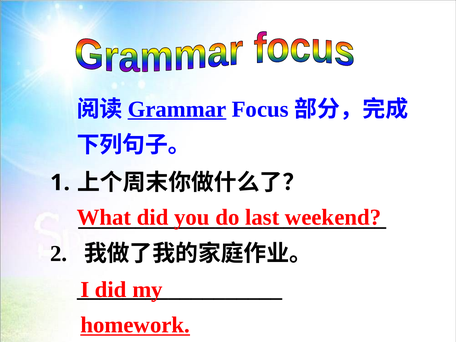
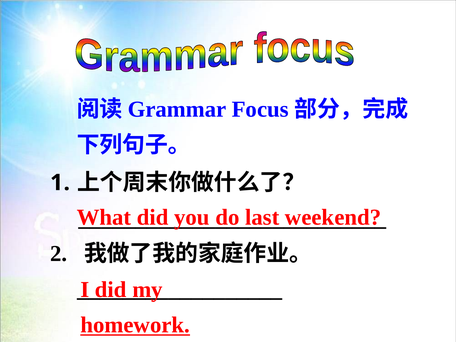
Grammar underline: present -> none (177, 109)
